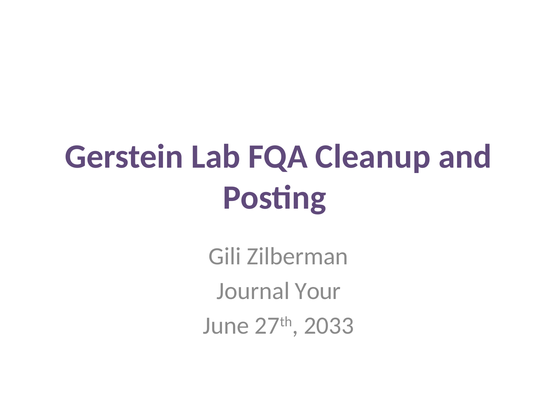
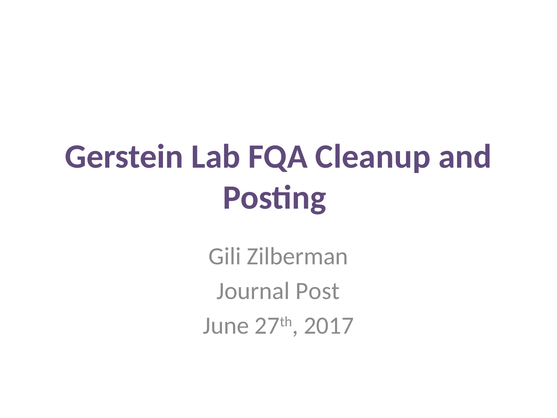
Your: Your -> Post (318, 291)
2033: 2033 -> 2017 (329, 325)
